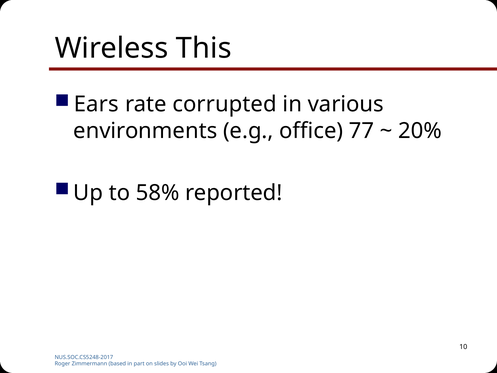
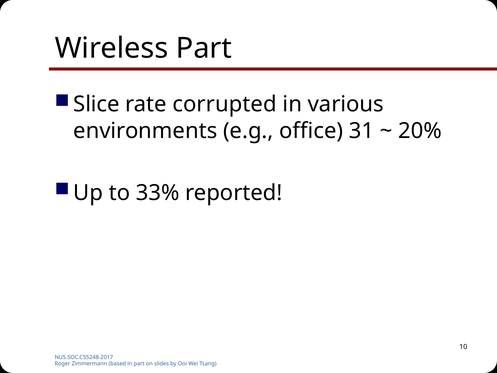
Wireless This: This -> Part (204, 48)
Ears: Ears -> Slice (96, 104)
77: 77 -> 31 (362, 131)
58%: 58% -> 33% (158, 193)
